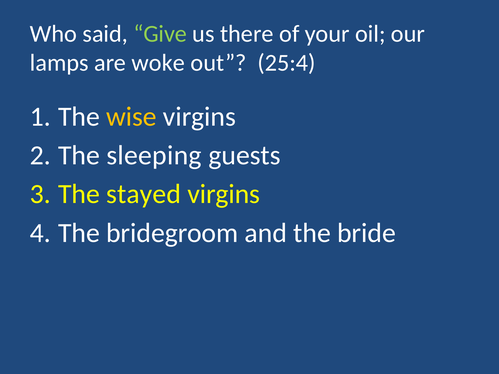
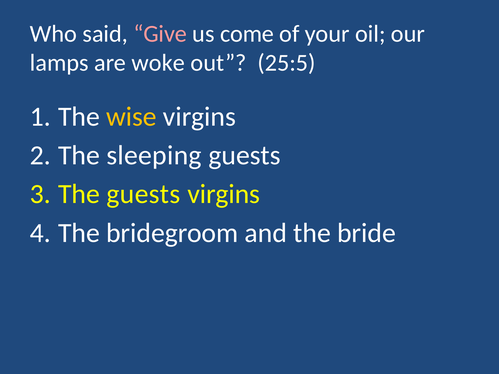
Give colour: light green -> pink (160, 34)
there: there -> come (247, 34)
25:4: 25:4 -> 25:5 (287, 63)
The stayed: stayed -> guests (143, 194)
